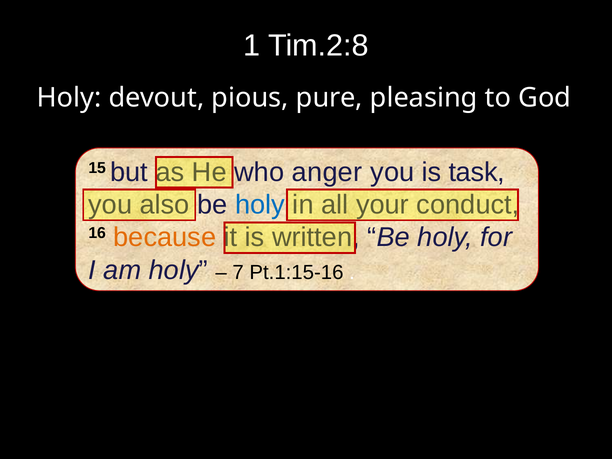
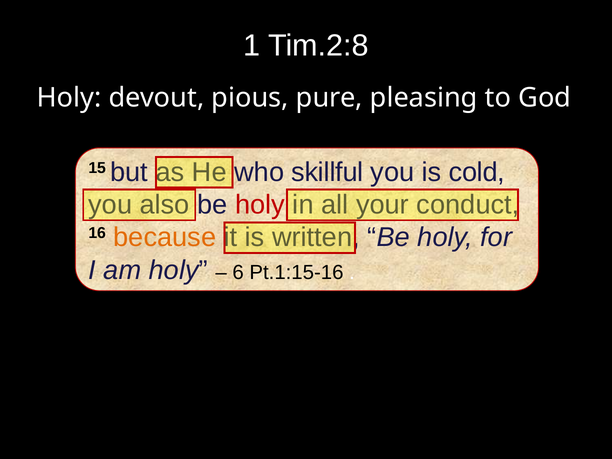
anger: anger -> skillful (327, 172)
task: task -> cold (477, 172)
holy colour: blue -> red (260, 205)
7: 7 -> 6 (238, 272)
